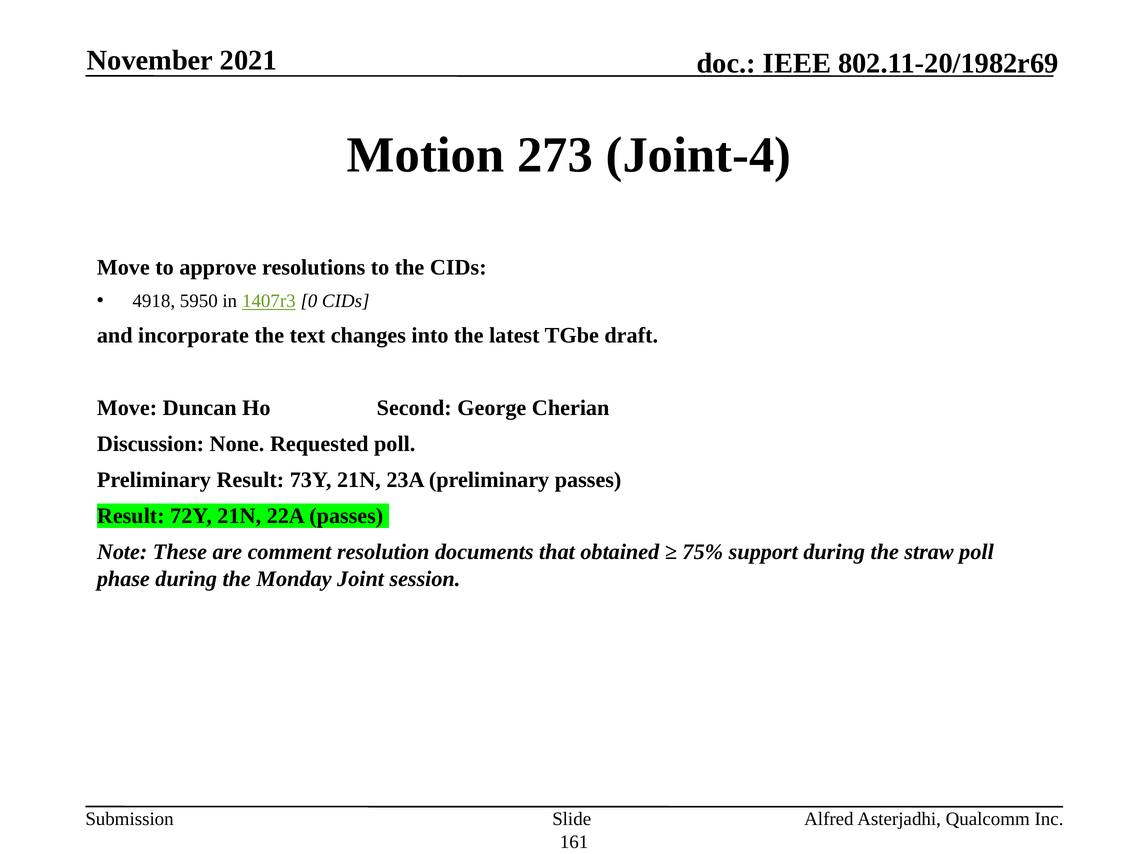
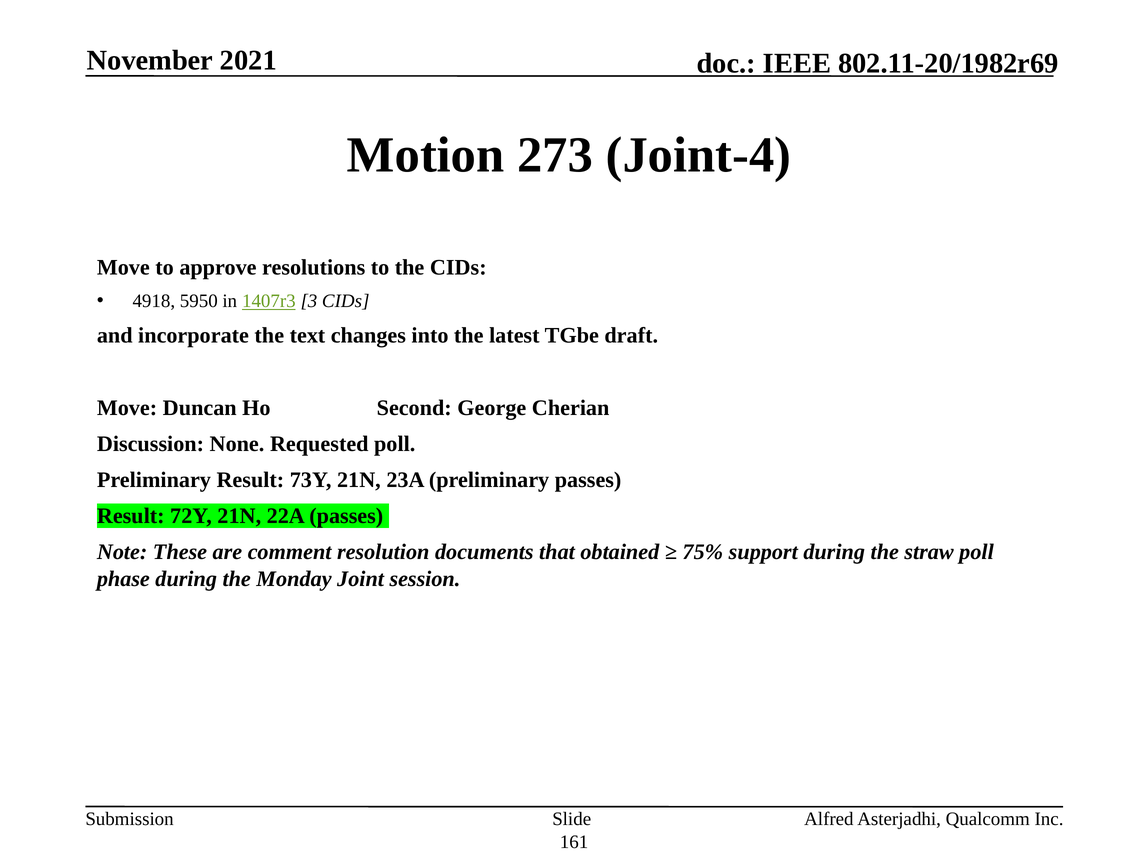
0: 0 -> 3 (309, 301)
